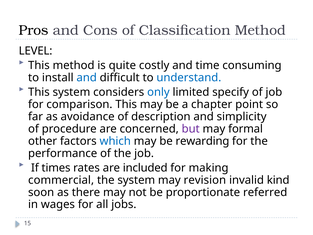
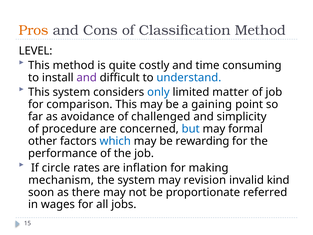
Pros colour: black -> orange (34, 30)
and colour: blue -> purple (87, 78)
specify: specify -> matter (231, 92)
chapter: chapter -> gaining (212, 104)
description: description -> challenged (161, 117)
but colour: purple -> blue (191, 129)
times: times -> circle (56, 168)
included: included -> inflation (145, 168)
commercial: commercial -> mechanism (61, 180)
